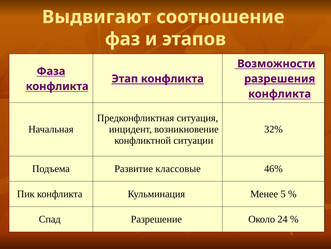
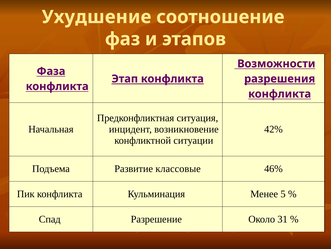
Выдвигают: Выдвигают -> Ухудшение (97, 17)
32%: 32% -> 42% (273, 129)
24: 24 -> 31 (283, 219)
